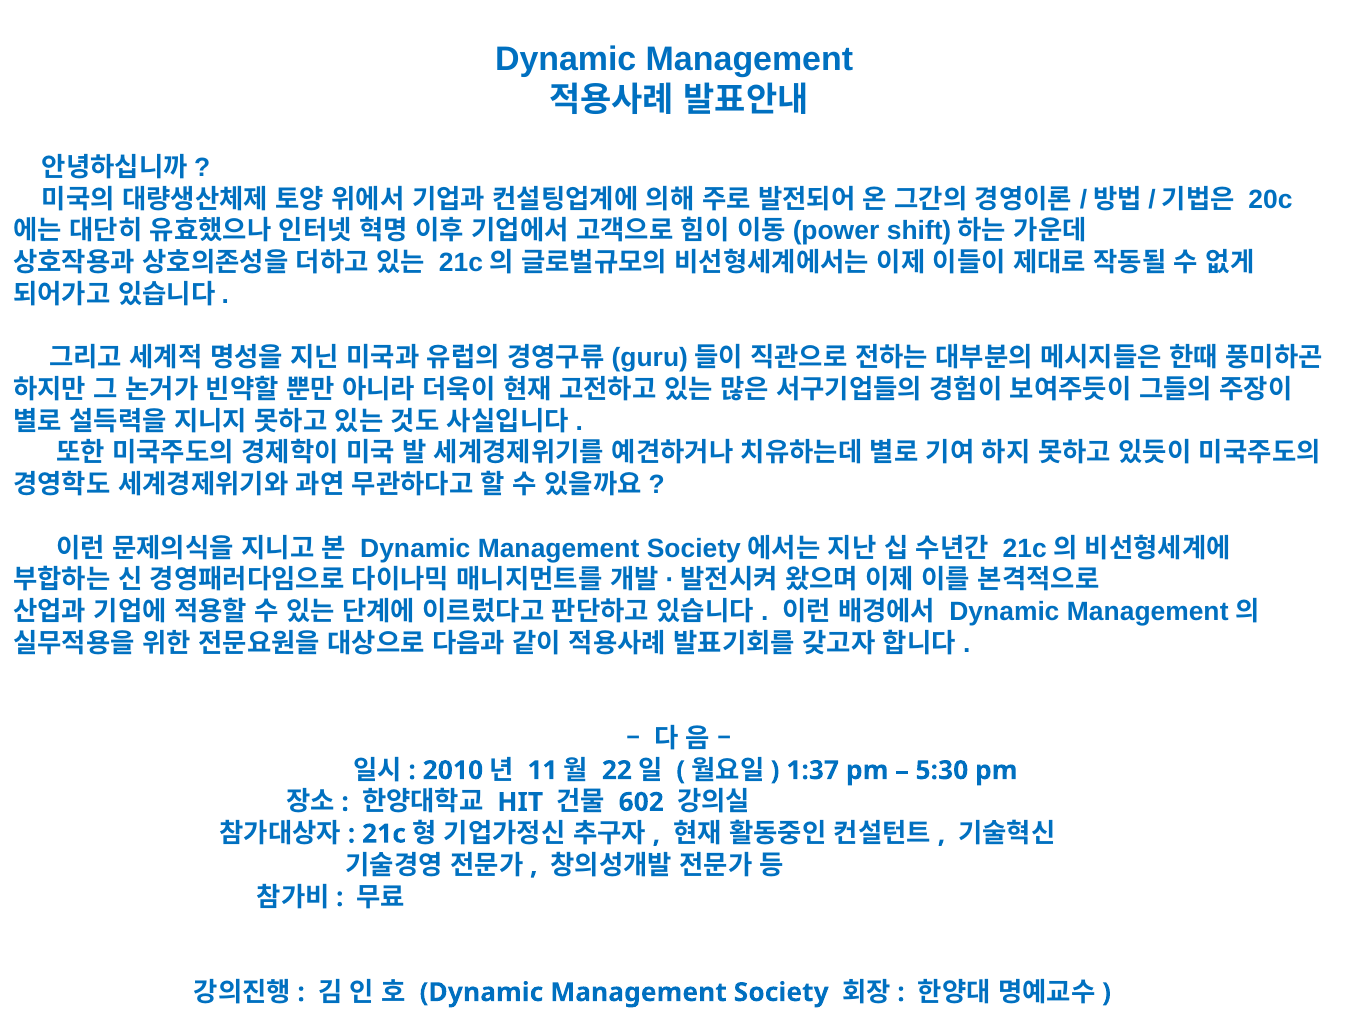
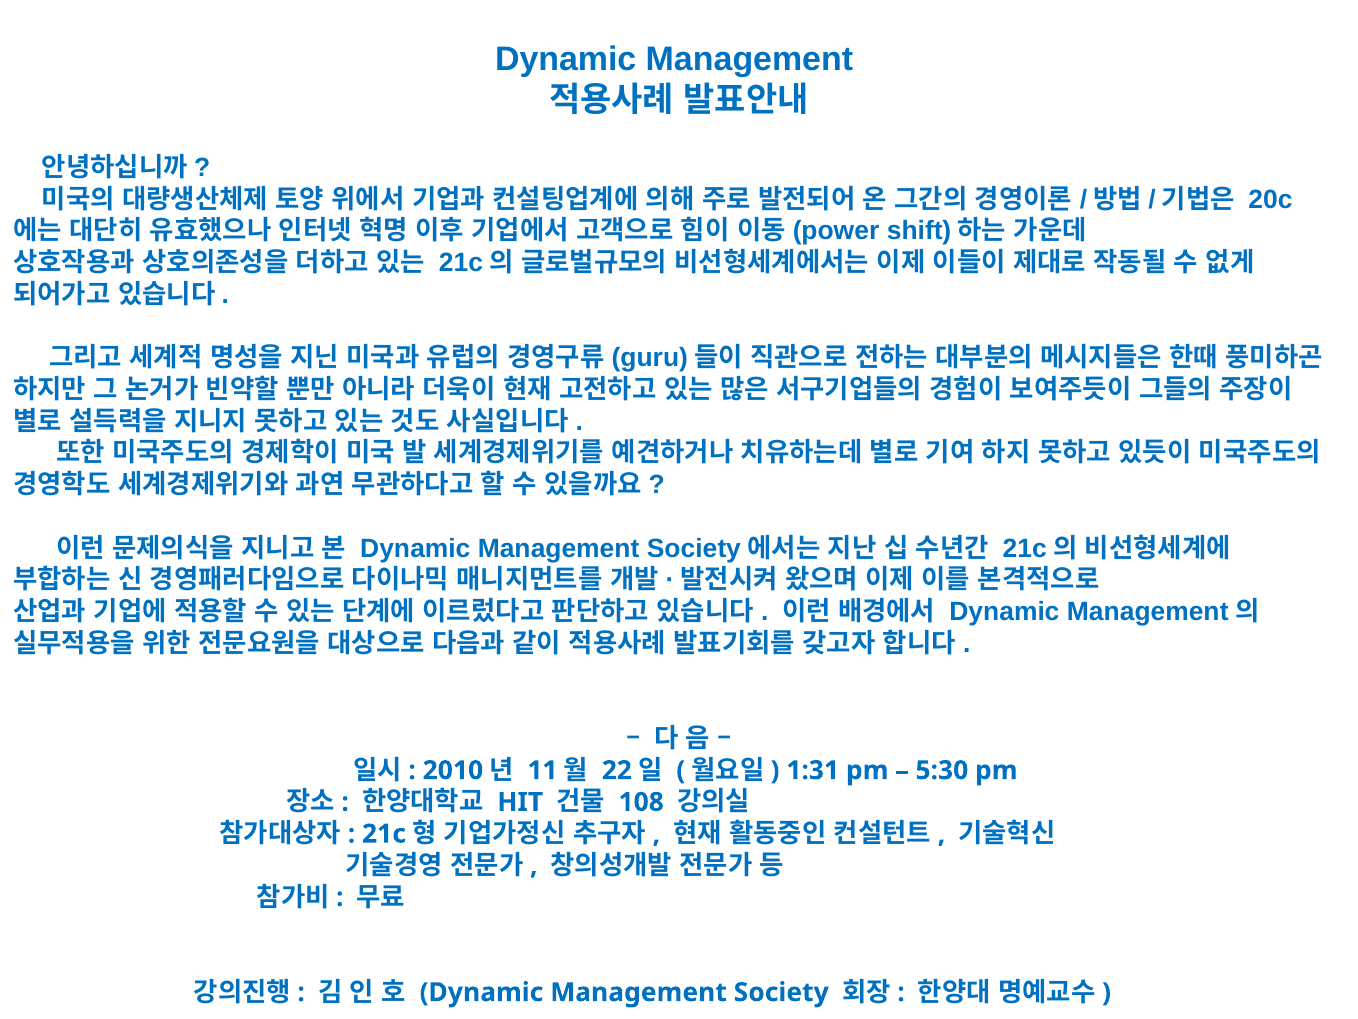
1:37: 1:37 -> 1:31 (813, 770)
602: 602 -> 108 (641, 802)
